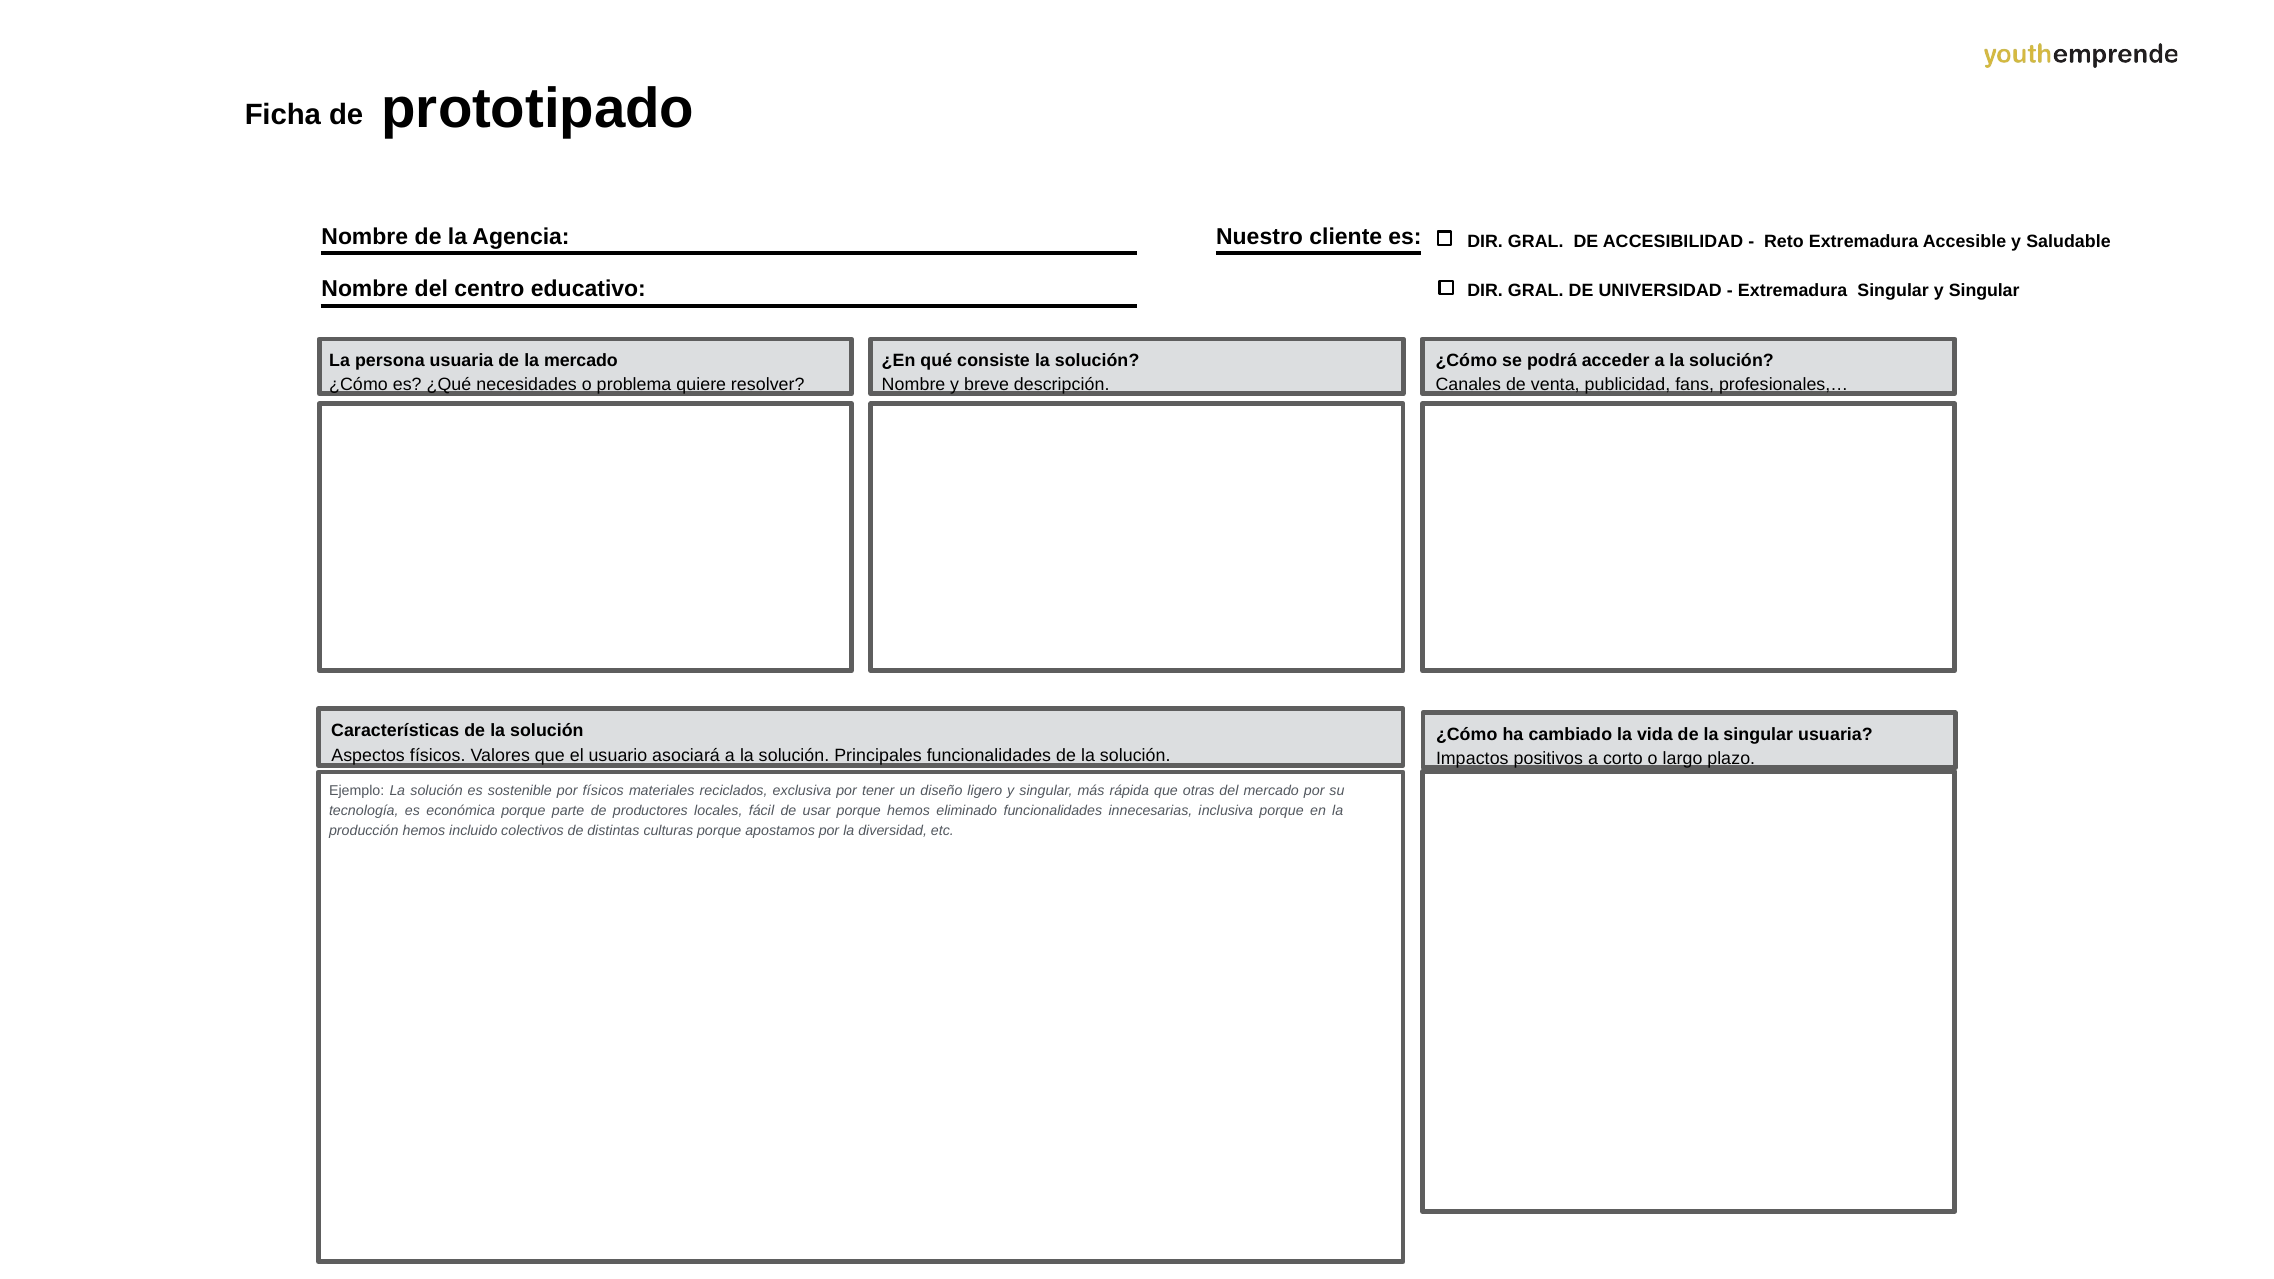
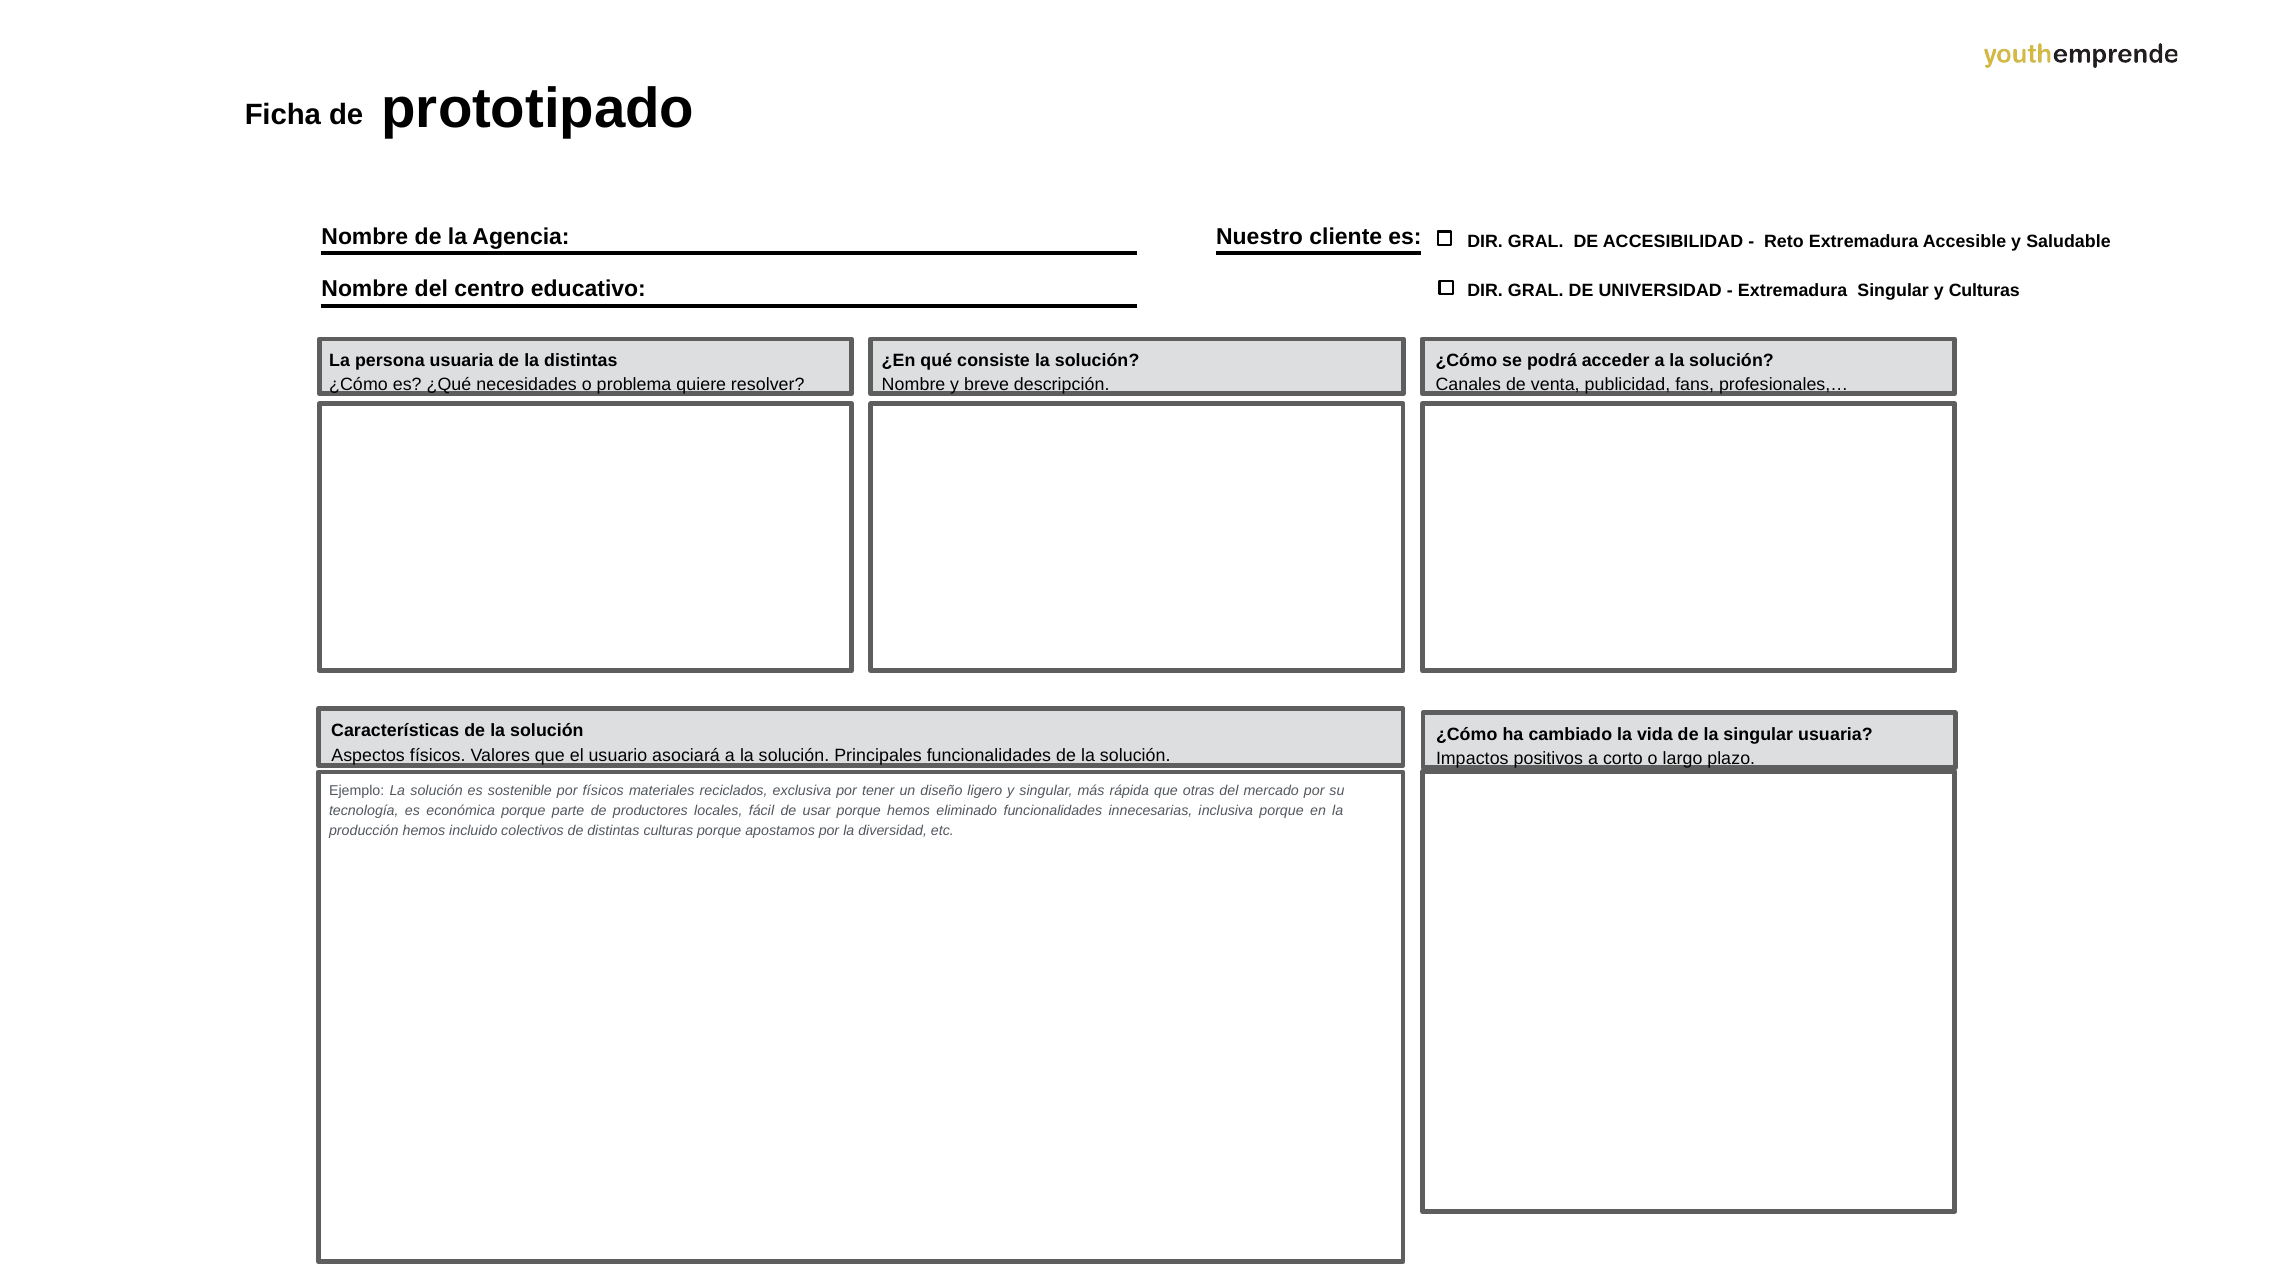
Singular y Singular: Singular -> Culturas (1984, 290)
la mercado: mercado -> distintas (581, 360)
